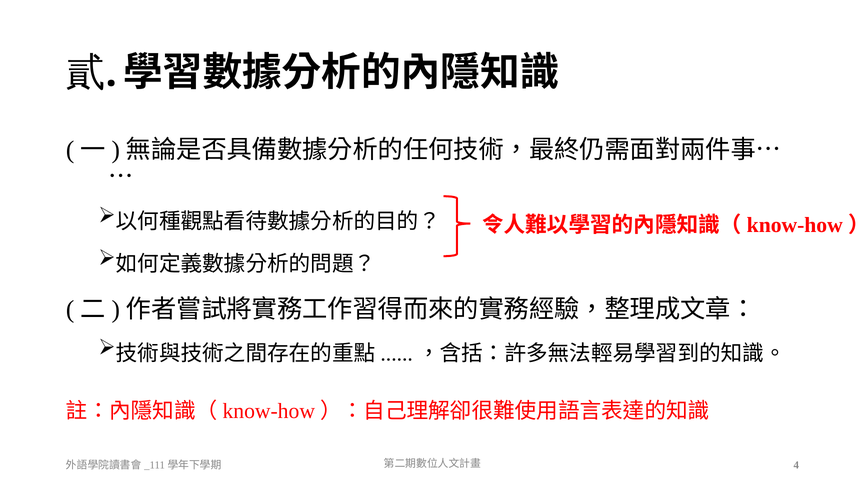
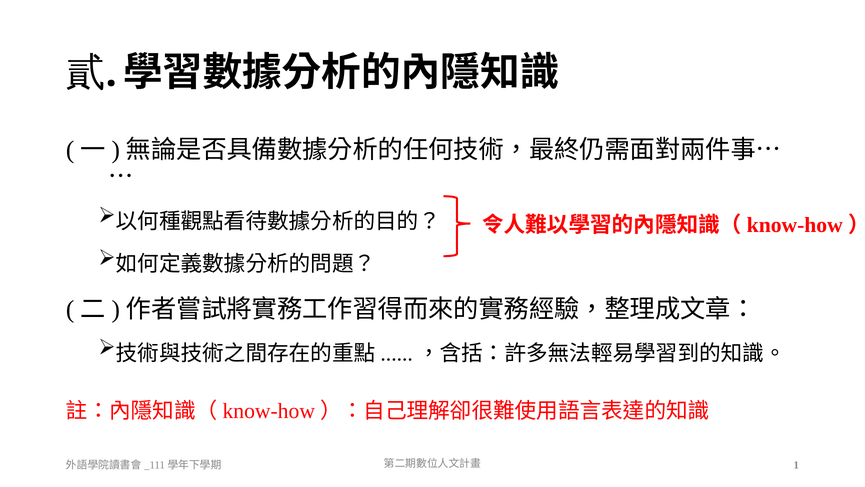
4: 4 -> 1 (796, 465)
